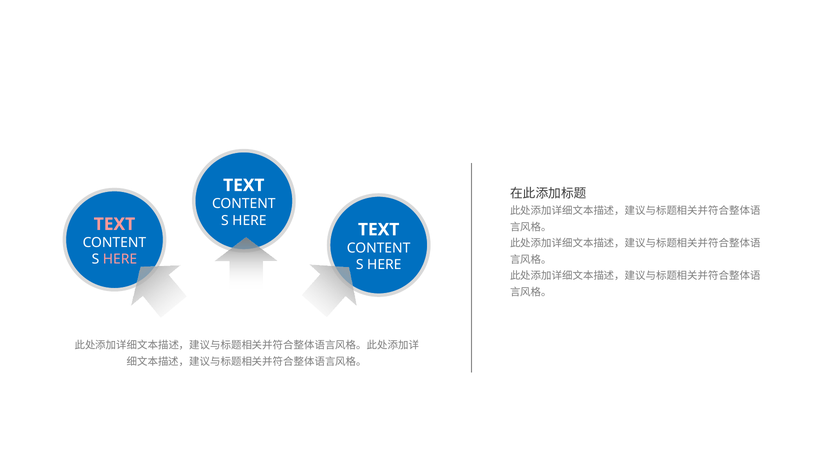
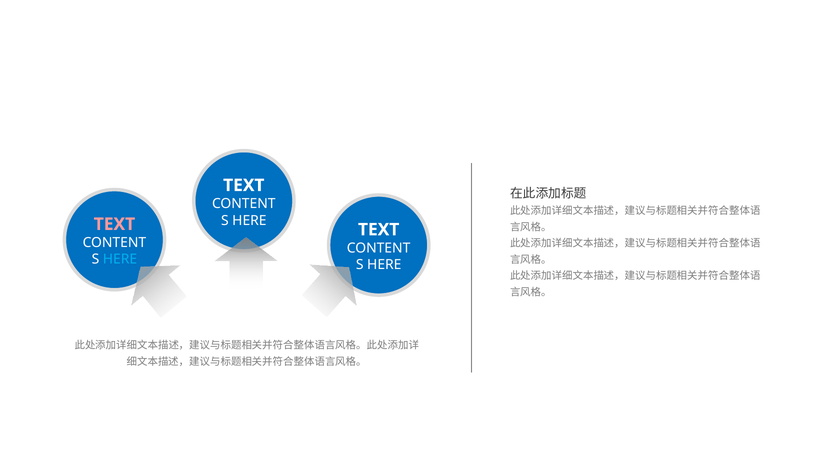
HERE colour: pink -> light blue (120, 259)
